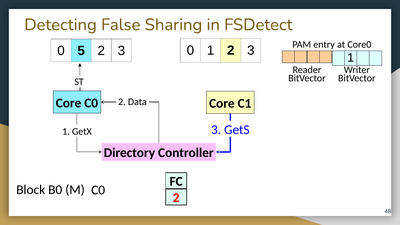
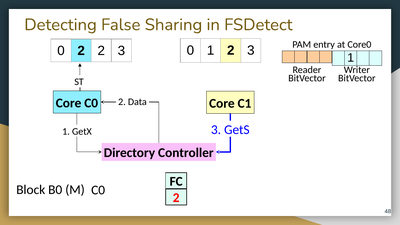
0 5: 5 -> 2 (81, 51)
